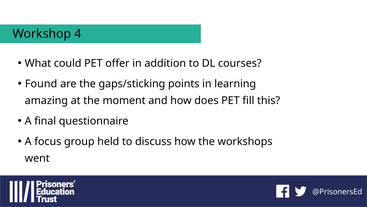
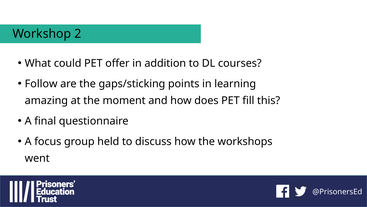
4: 4 -> 2 (78, 34)
Found: Found -> Follow (41, 84)
